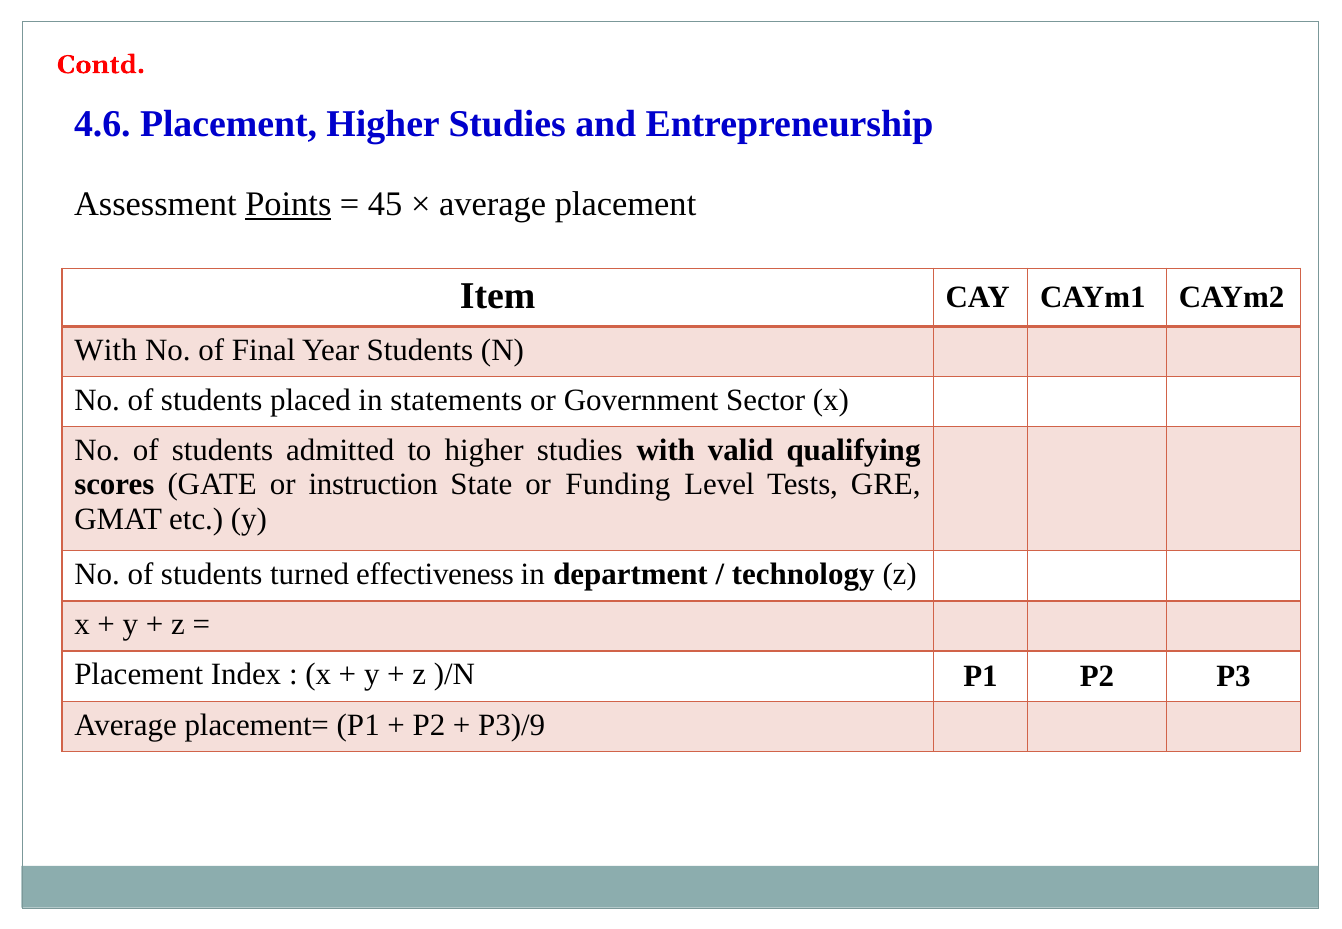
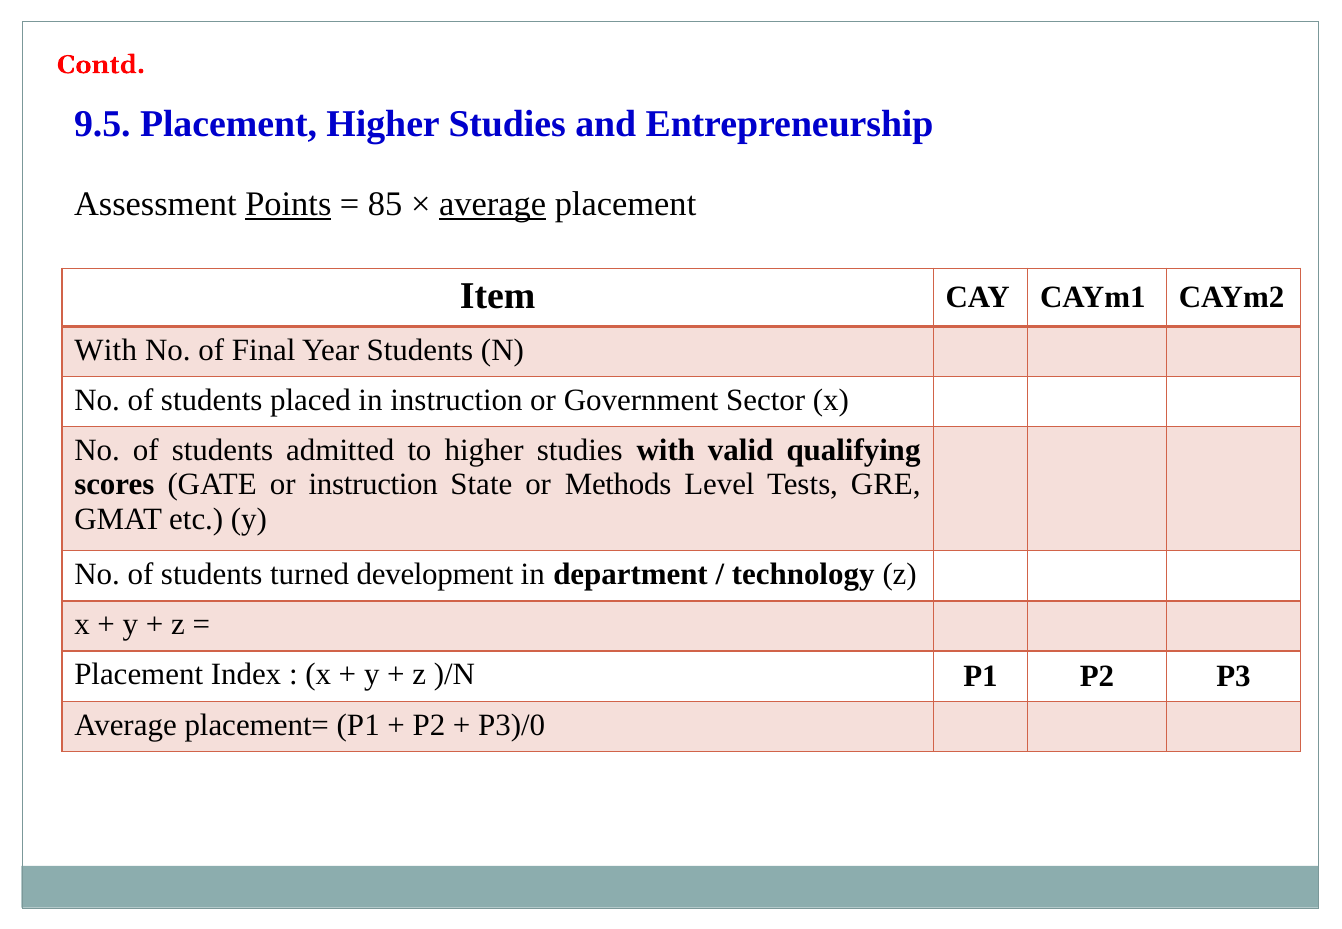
4.6: 4.6 -> 9.5 (102, 124)
45: 45 -> 85 (385, 205)
average underline: none -> present (493, 205)
in statements: statements -> instruction (457, 400)
Funding: Funding -> Methods (618, 485)
effectiveness: effectiveness -> development (435, 574)
P3)/9: P3)/9 -> P3)/0 (512, 725)
